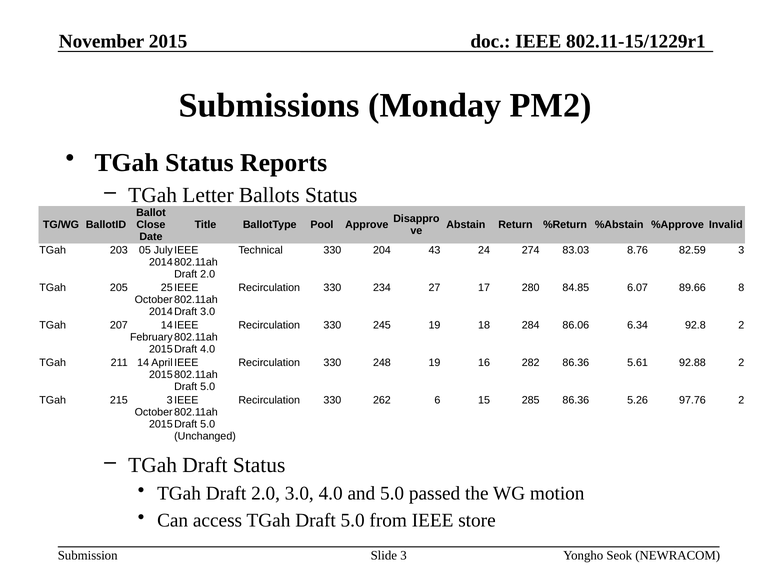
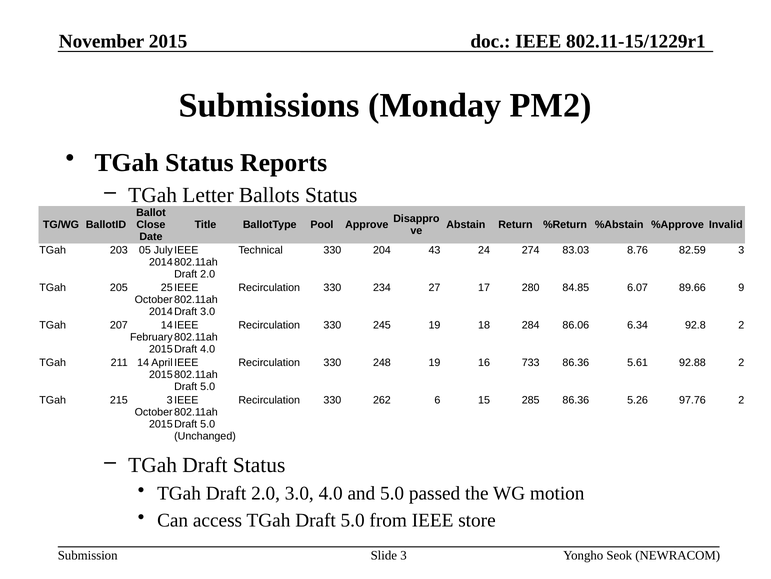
8: 8 -> 9 (741, 287)
282: 282 -> 733 (531, 362)
